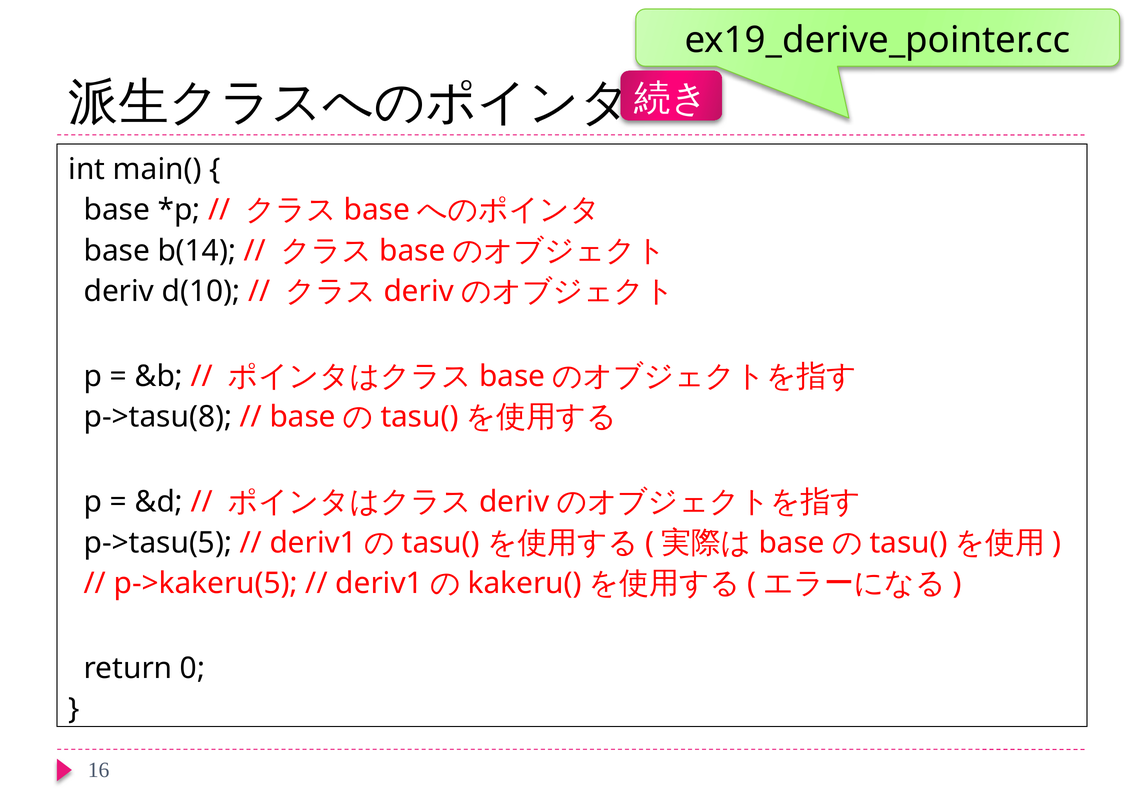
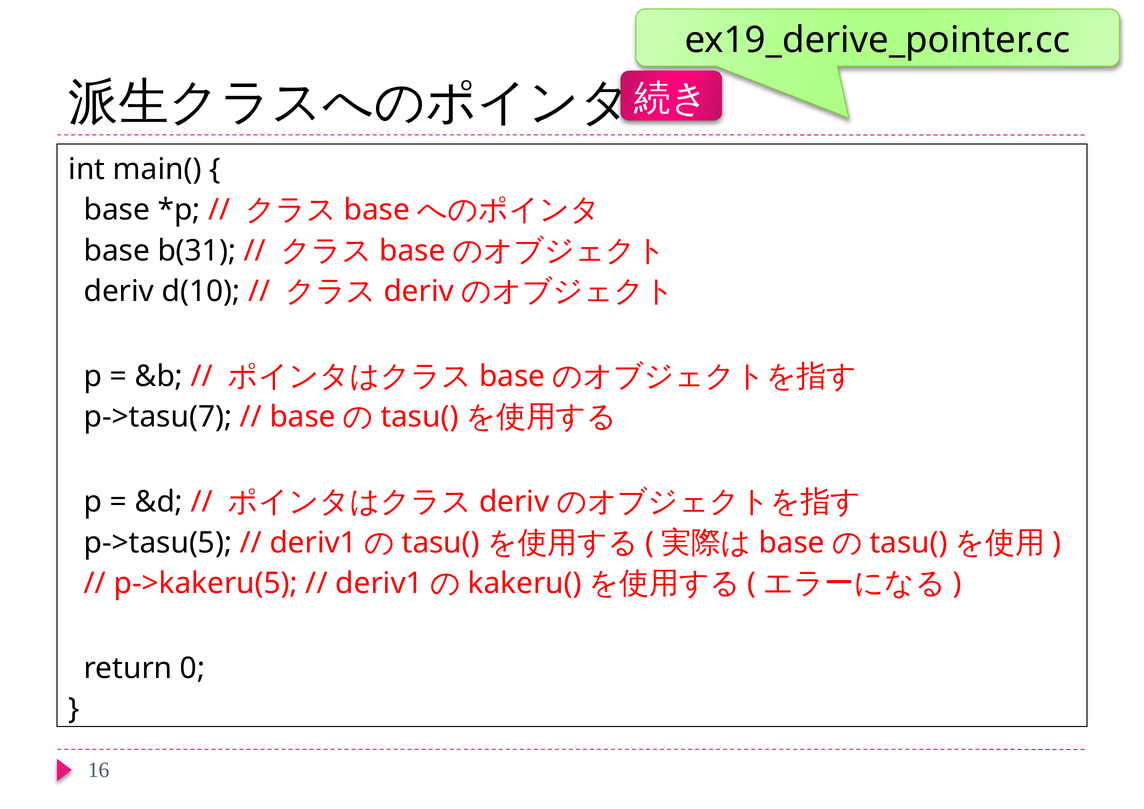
b(14: b(14 -> b(31 (197, 251)
p->tasu(8: p->tasu(8 -> p->tasu(7 (158, 417)
